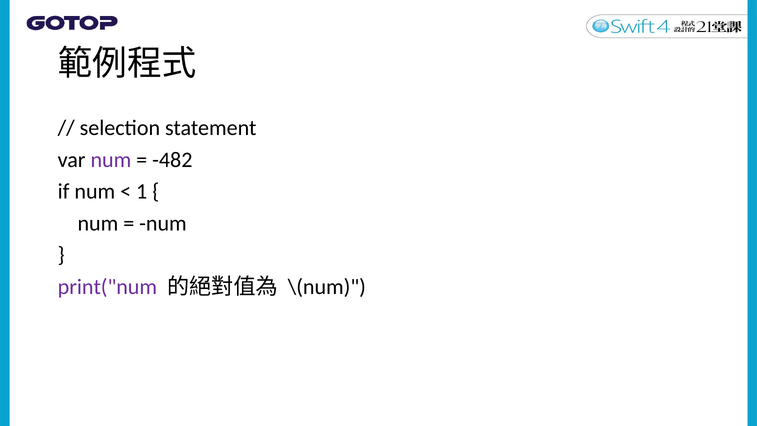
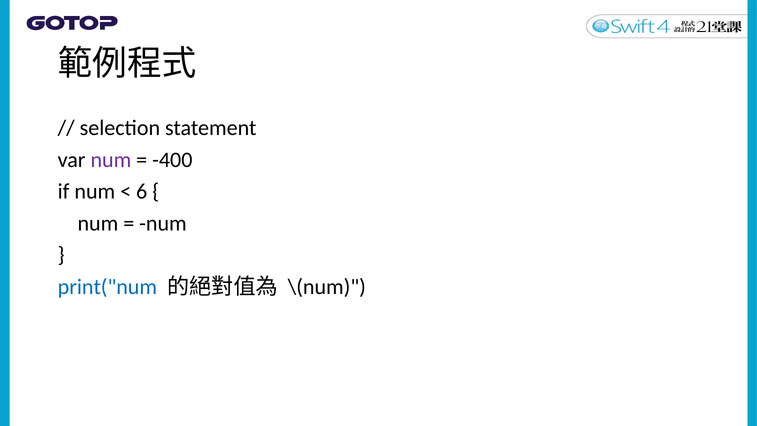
-482: -482 -> -400 (172, 160)
1: 1 -> 6 (142, 191)
print("num colour: purple -> blue (107, 287)
